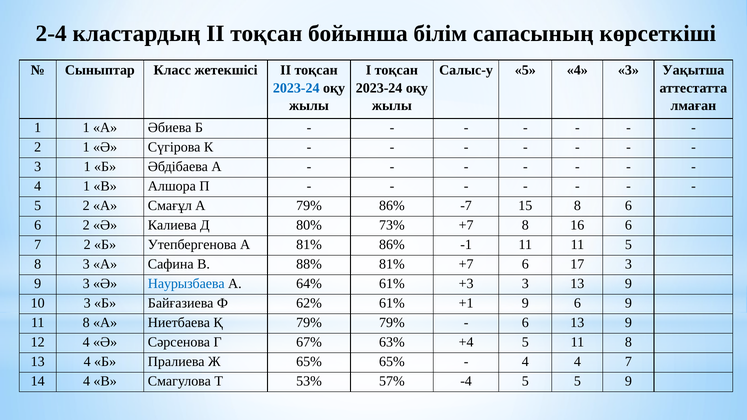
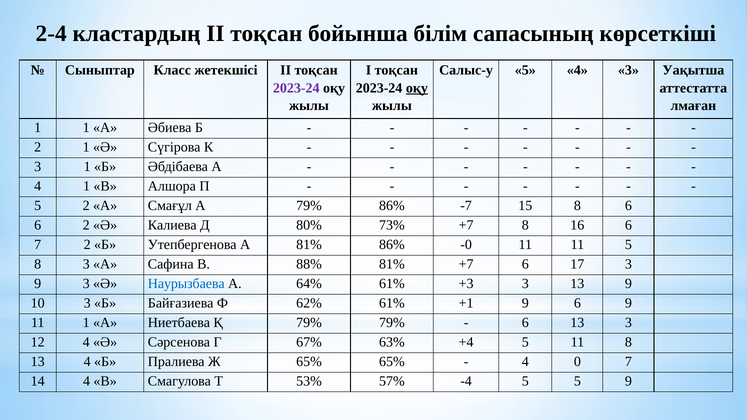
2023-24 colour: blue -> purple (296, 88)
оқу underline: none -> present (417, 88)
-1: -1 -> -0 (466, 245)
8: 8 -> 1 (86, 323)
6 13 9: 9 -> 3 (628, 323)
4 4: 4 -> 0 (577, 362)
